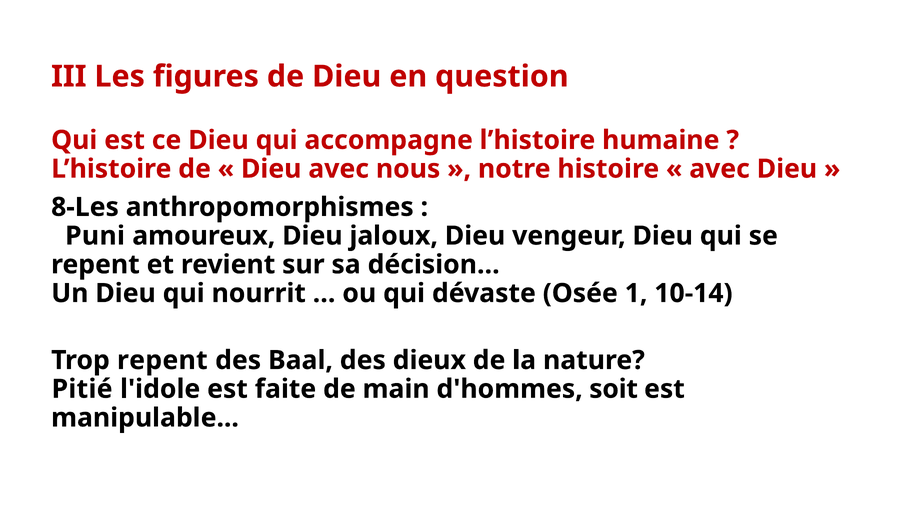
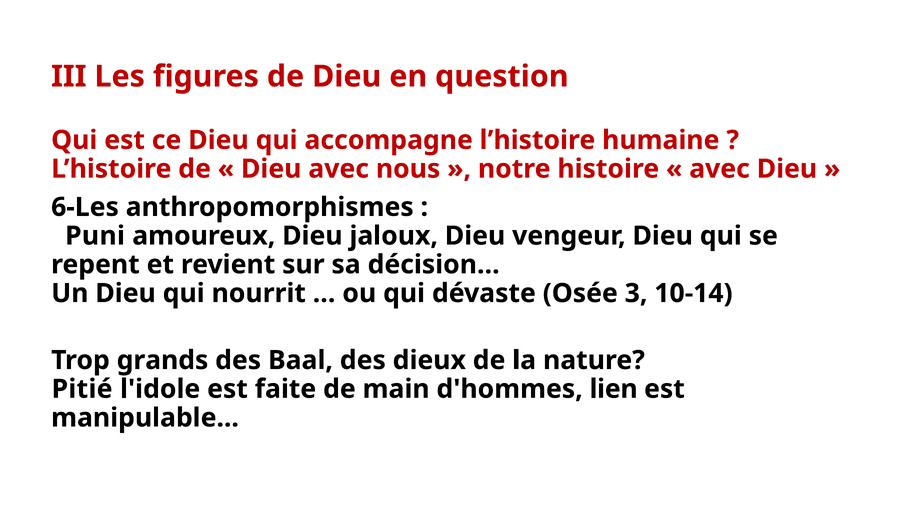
8-Les: 8-Les -> 6-Les (85, 207)
1: 1 -> 3 (636, 293)
Trop repent: repent -> grands (162, 360)
soit: soit -> lien (614, 389)
